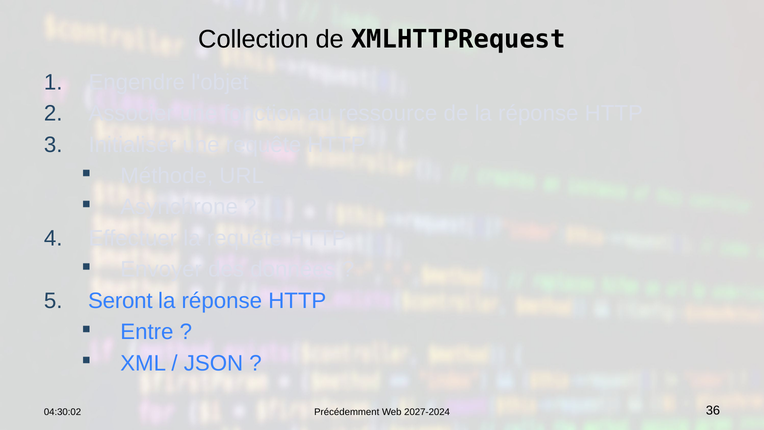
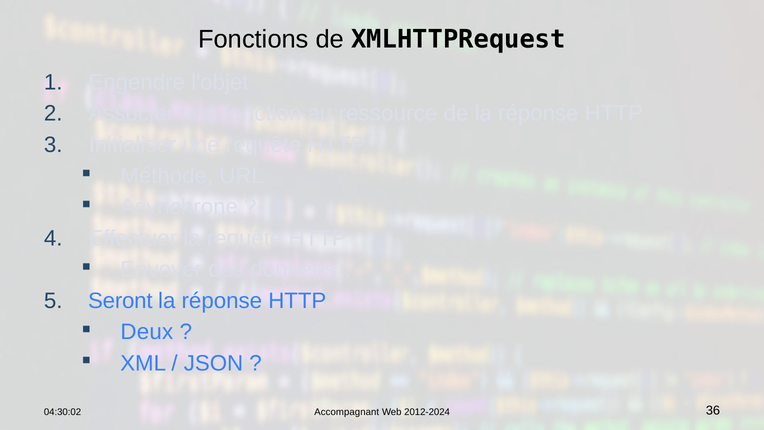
Collection: Collection -> Fonctions (253, 39)
Entre: Entre -> Deux (147, 332)
Précédemment: Précédemment -> Accompagnant (347, 412)
2027-2024: 2027-2024 -> 2012-2024 (427, 412)
